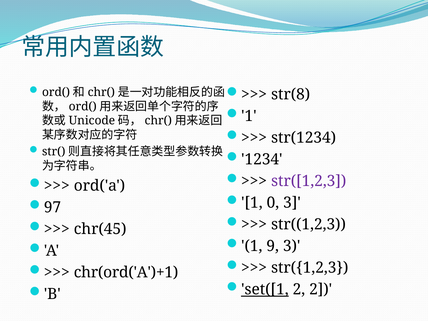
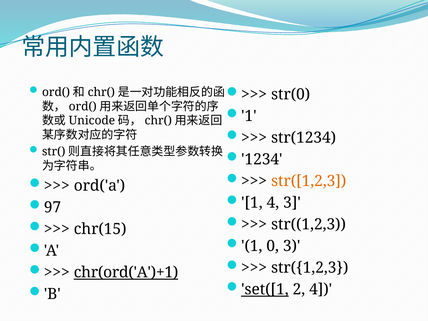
str(8: str(8 -> str(0 (291, 95)
str([1,2,3 colour: purple -> orange (309, 181)
1 0: 0 -> 4 (273, 203)
chr(45: chr(45 -> chr(15 (100, 229)
9: 9 -> 0 (273, 246)
chr(ord('A')+1 underline: none -> present (126, 272)
2 2: 2 -> 4 (321, 290)
